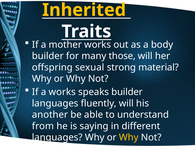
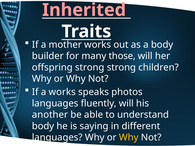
Inherited colour: yellow -> pink (84, 10)
offspring sexual: sexual -> strong (90, 67)
material: material -> children (159, 67)
speaks builder: builder -> photos (127, 92)
from: from -> body (43, 126)
